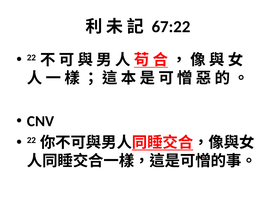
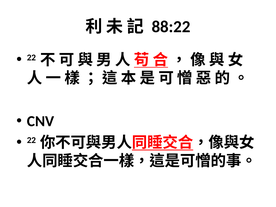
67:22: 67:22 -> 88:22 (171, 27)
